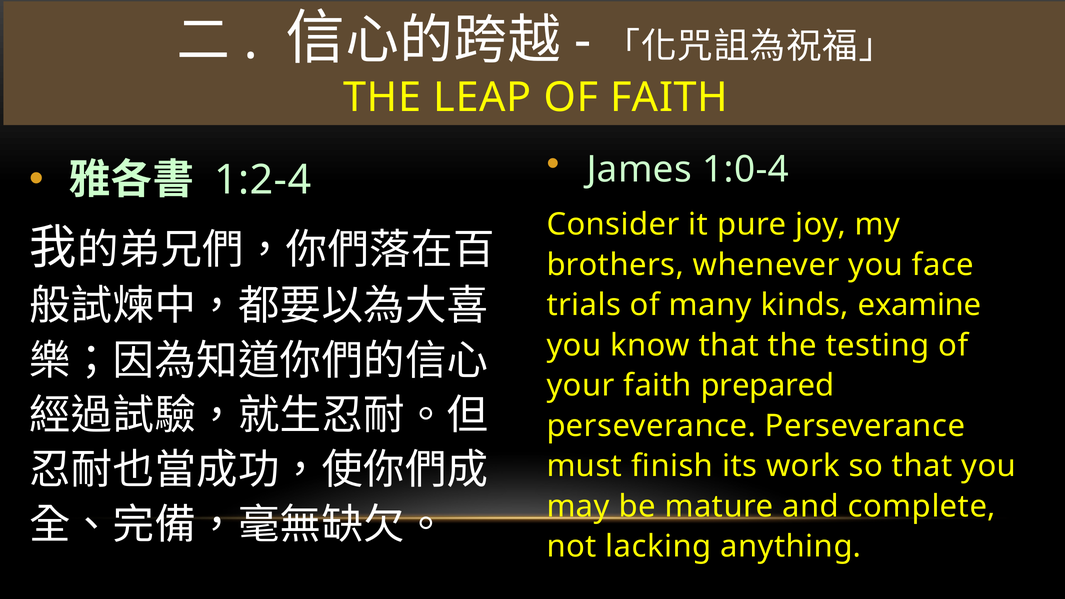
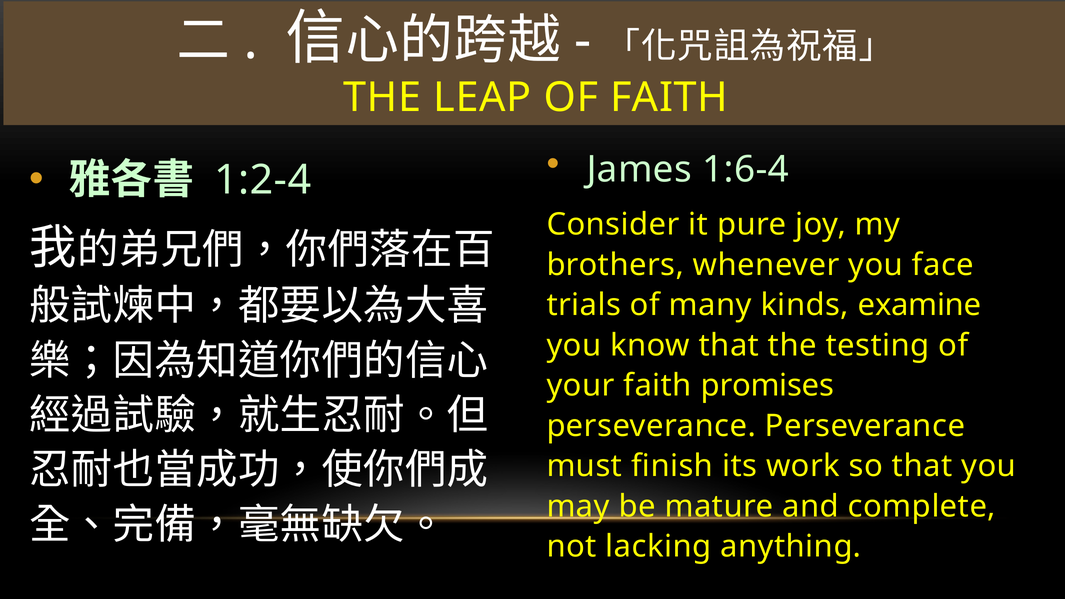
1:0-4: 1:0-4 -> 1:6-4 (746, 170)
prepared: prepared -> promises (767, 386)
